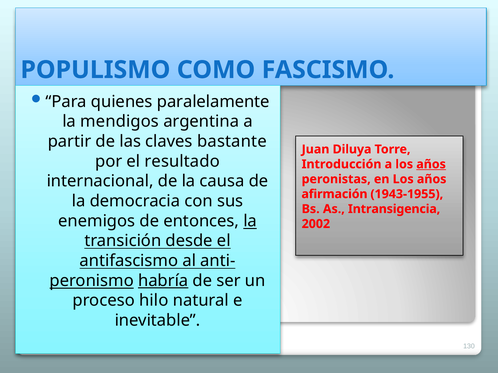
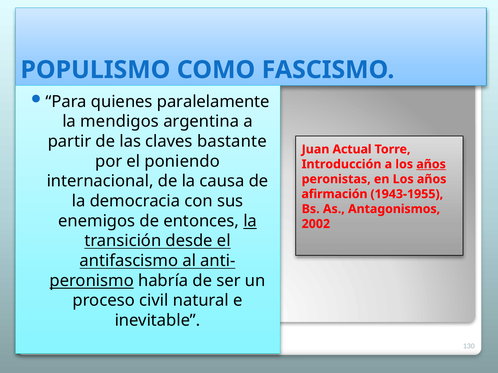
Diluya: Diluya -> Actual (352, 149)
resultado: resultado -> poniendo (182, 161)
Intransigencia: Intransigencia -> Antagonismos (394, 209)
habría underline: present -> none (163, 281)
hilo: hilo -> civil (154, 301)
